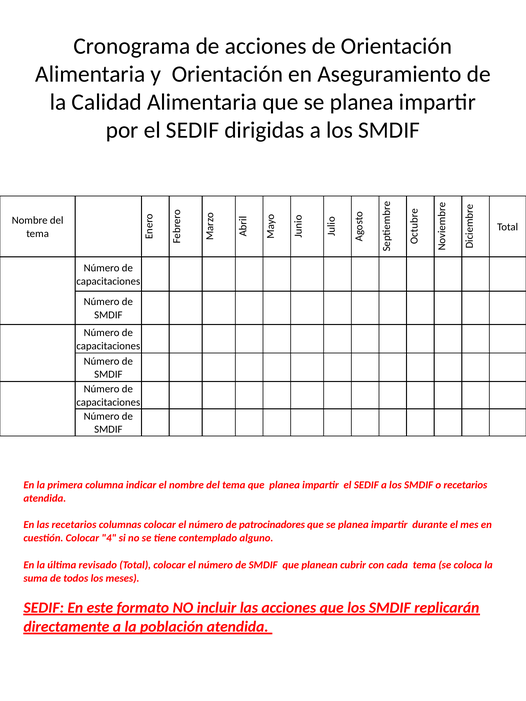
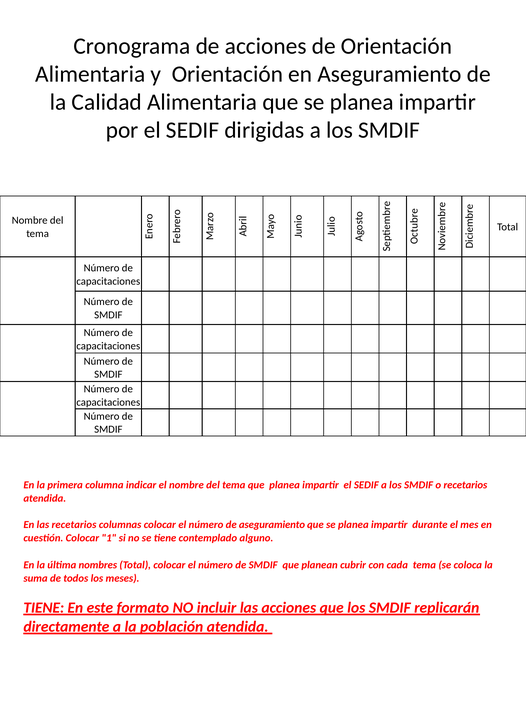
de patrocinadores: patrocinadores -> aseguramiento (272, 525)
4: 4 -> 1 (109, 538)
revisado: revisado -> nombres (98, 565)
SEDIF: SEDIF -> TIENE (44, 608)
